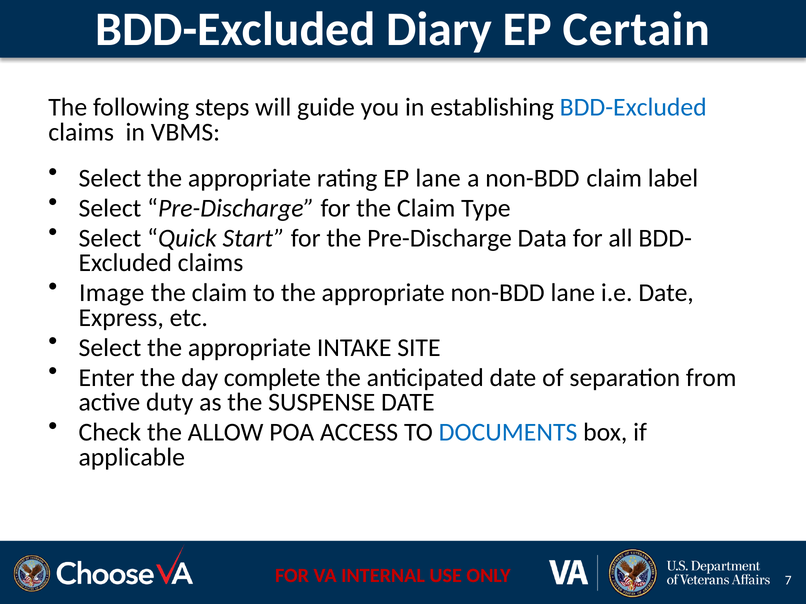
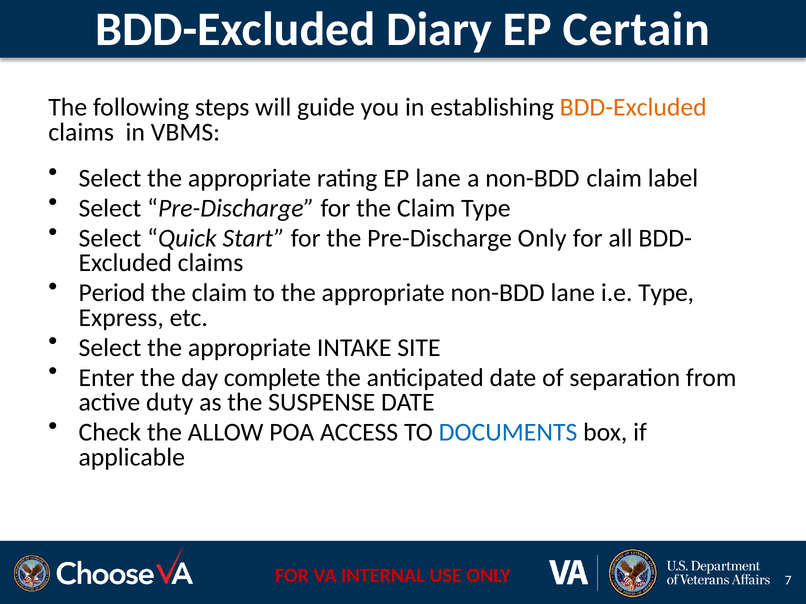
BDD-Excluded colour: blue -> orange (633, 108)
Pre-Discharge Data: Data -> Only (542, 238)
Image: Image -> Period (112, 293)
i.e Date: Date -> Type (666, 293)
